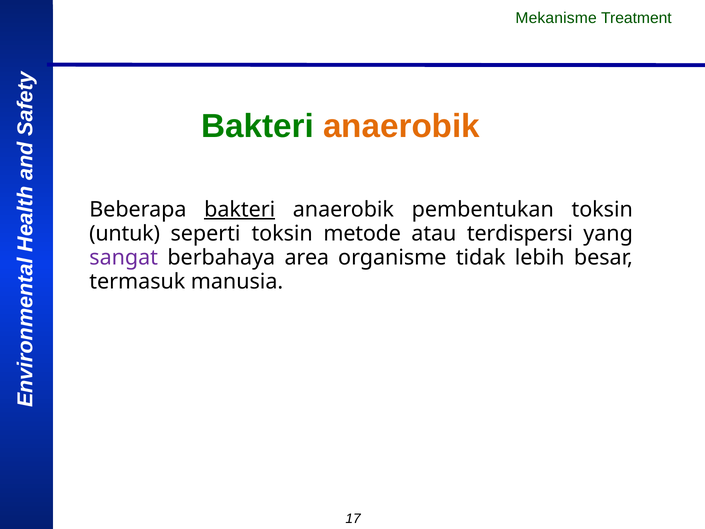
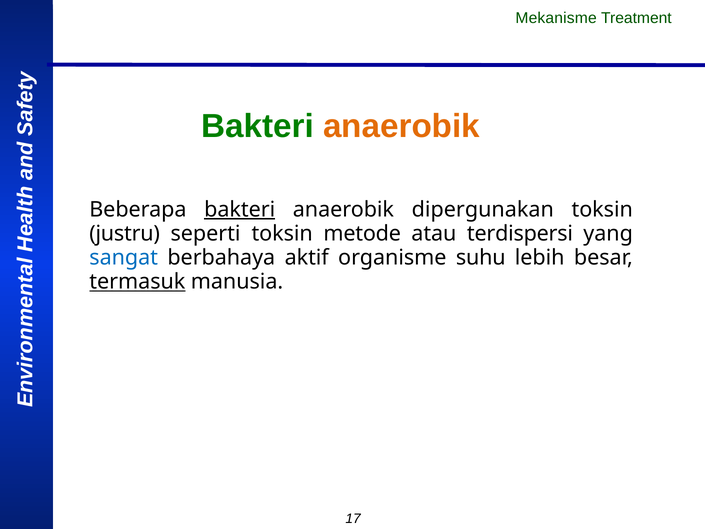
pembentukan: pembentukan -> dipergunakan (483, 210)
untuk: untuk -> justru (125, 234)
sangat colour: purple -> blue (124, 258)
area: area -> aktif (307, 258)
tidak: tidak -> suhu (481, 258)
termasuk underline: none -> present (137, 282)
